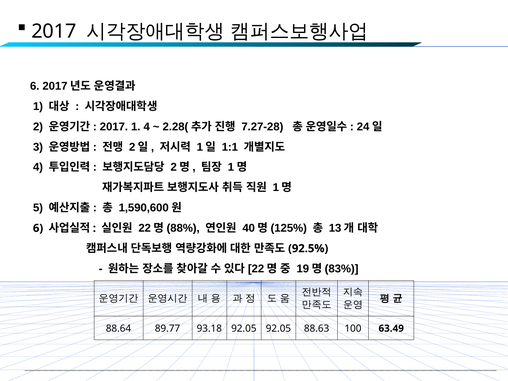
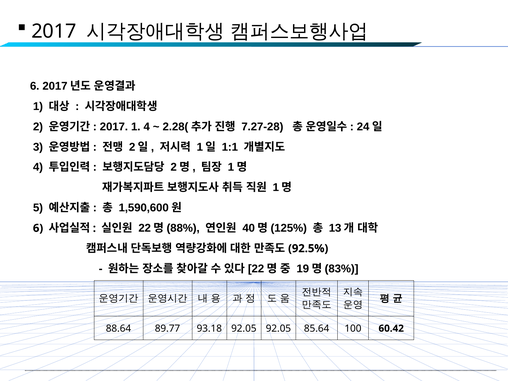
88.63: 88.63 -> 85.64 (317, 328)
63.49: 63.49 -> 60.42 (391, 328)
